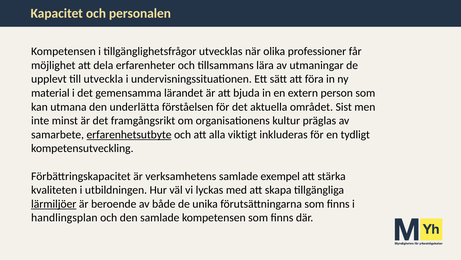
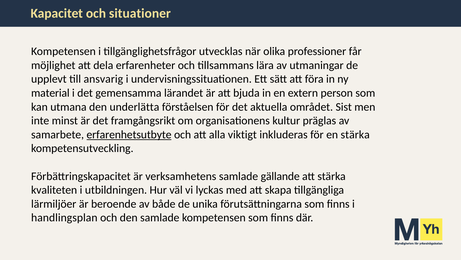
personalen: personalen -> situationer (140, 13)
utveckla: utveckla -> ansvarig (103, 79)
en tydligt: tydligt -> stärka (355, 134)
exempel: exempel -> gällande (280, 176)
lärmiljöer underline: present -> none (54, 203)
